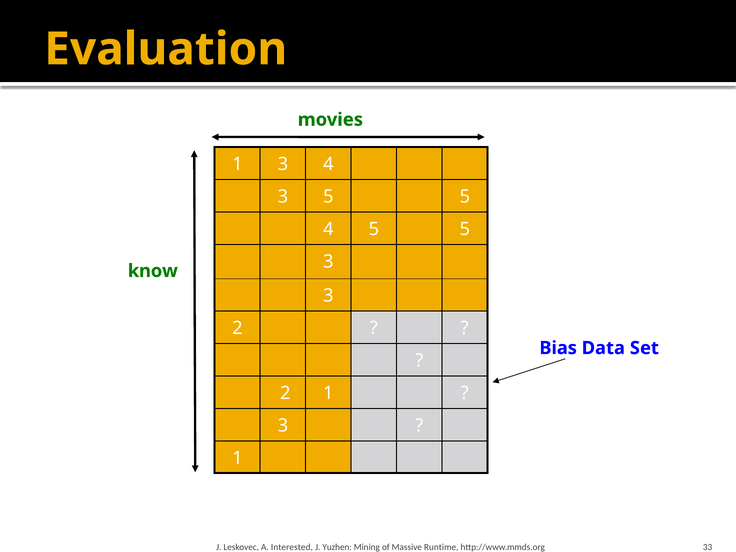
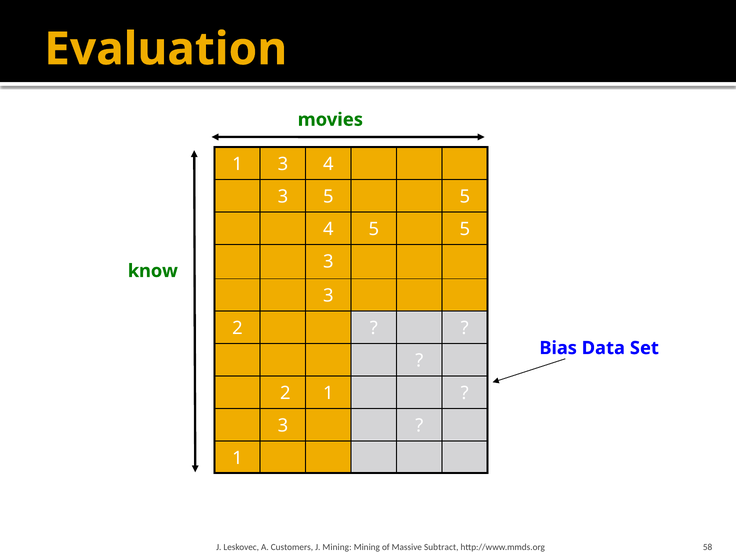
Interested: Interested -> Customers (292, 547)
J Yuzhen: Yuzhen -> Mining (337, 547)
Runtime: Runtime -> Subtract (441, 547)
33: 33 -> 58 (708, 547)
